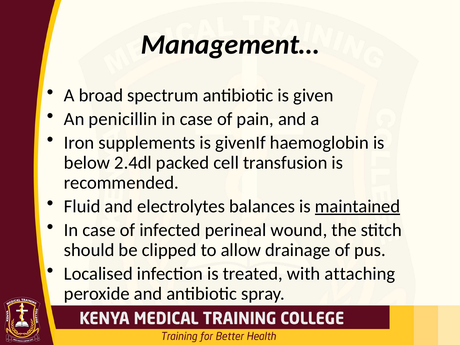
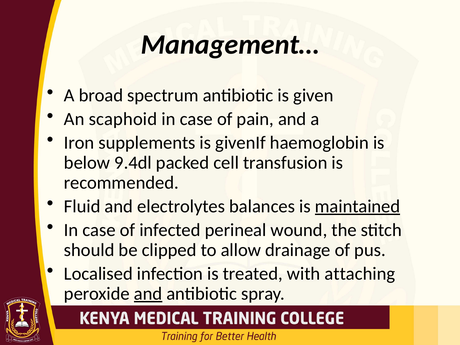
penicillin: penicillin -> scaphoid (123, 119)
2.4dl: 2.4dl -> 9.4dl (133, 163)
and underline: none -> present (148, 294)
